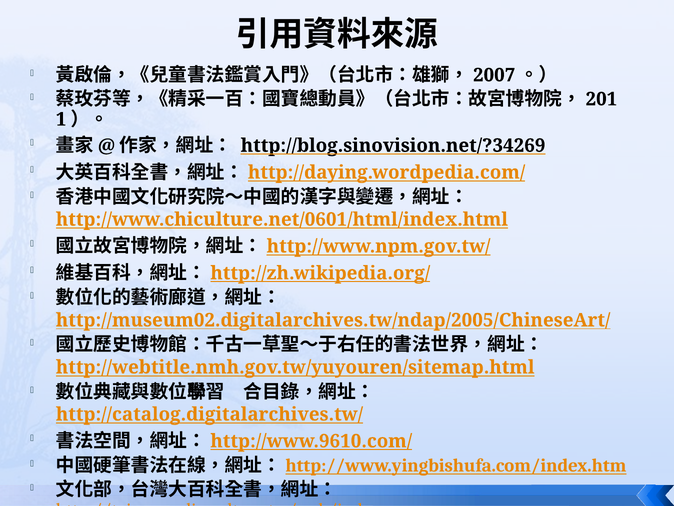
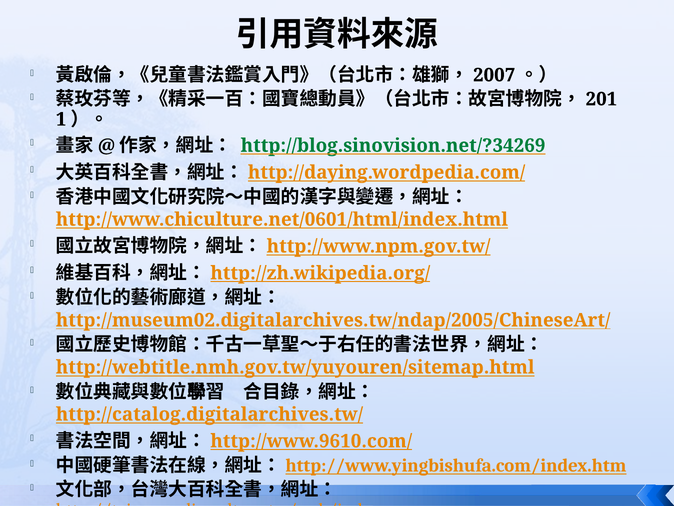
http://blog.sinovision.net/?34269 colour: black -> green (393, 145)
